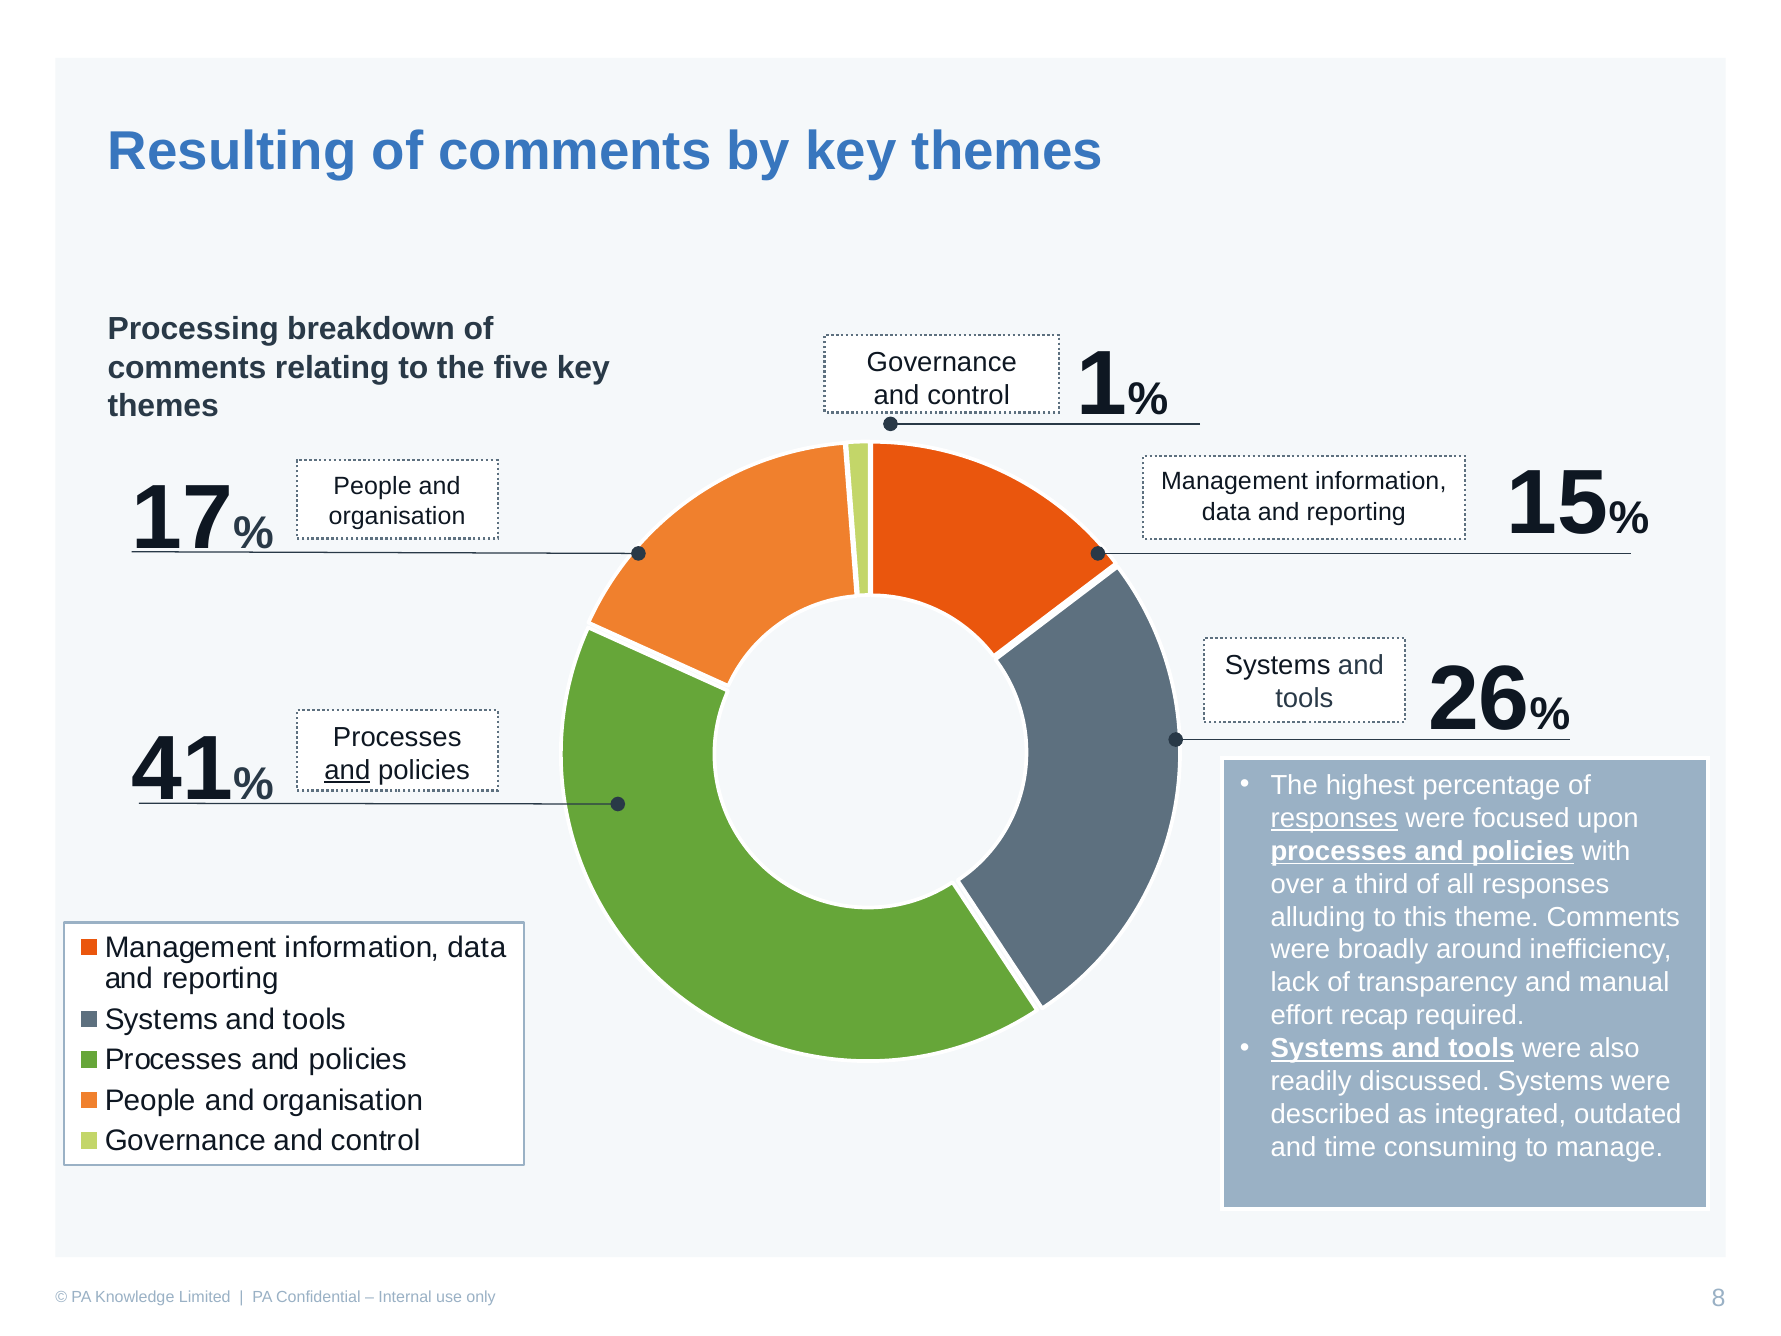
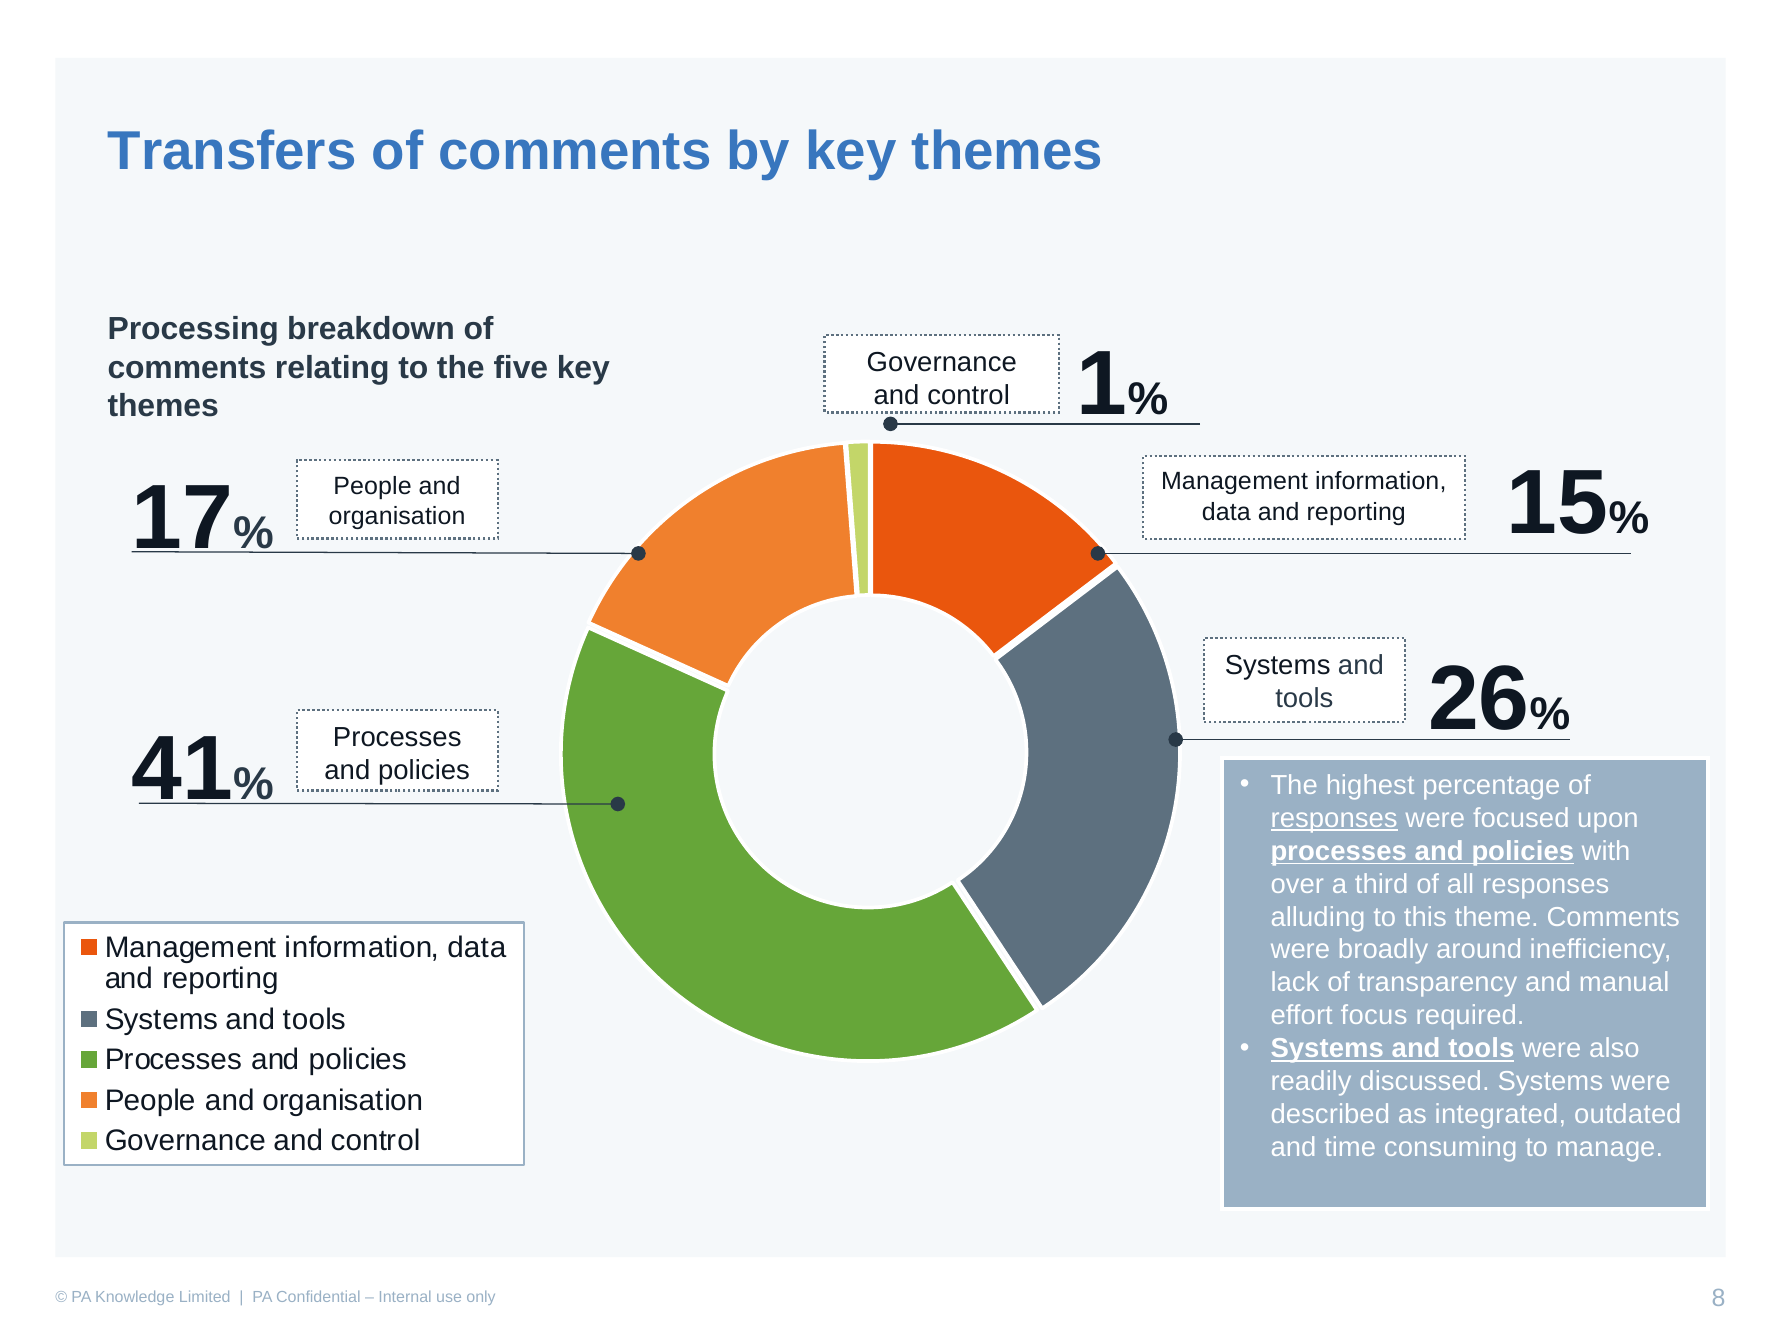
Resulting: Resulting -> Transfers (232, 151)
and underline: present -> none (347, 770)
recap: recap -> focus (1374, 1016)
